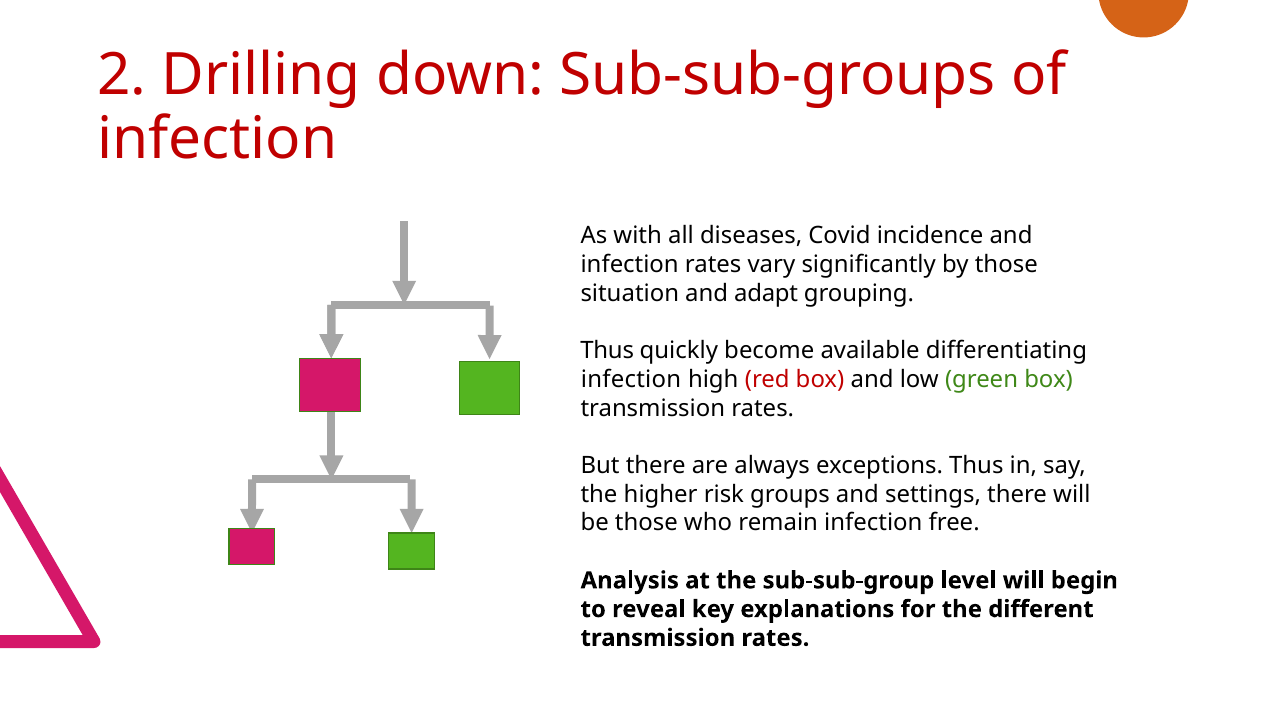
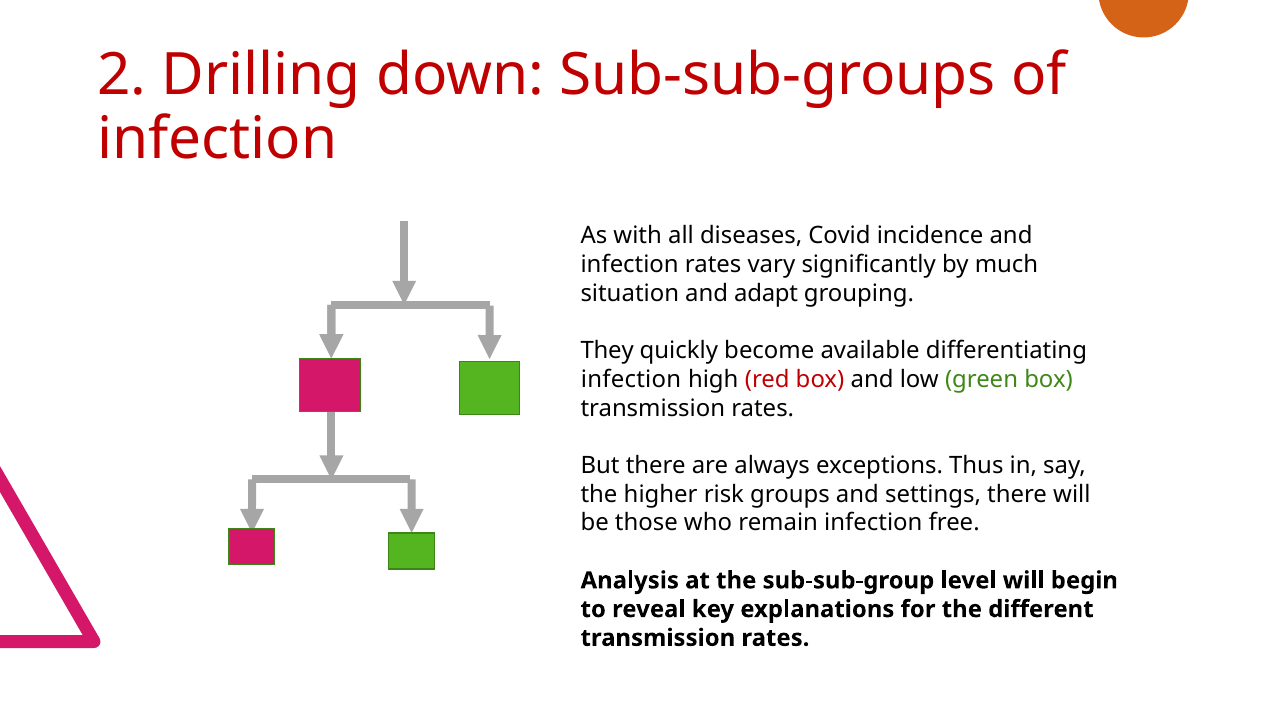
by those: those -> much (1006, 265)
Thus: Thus -> They (607, 351)
